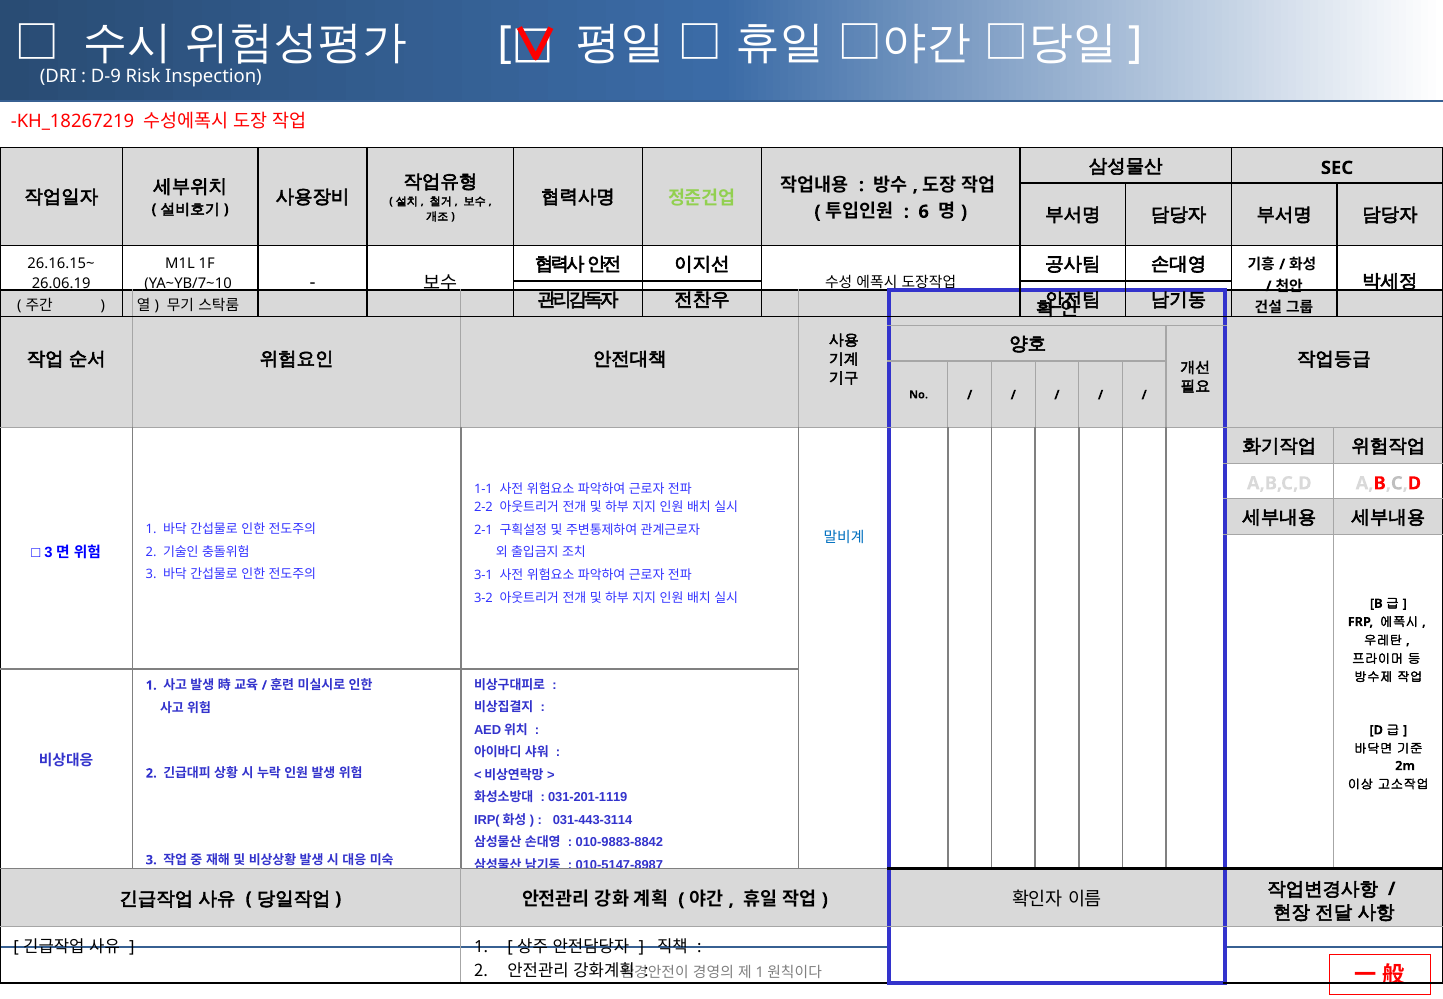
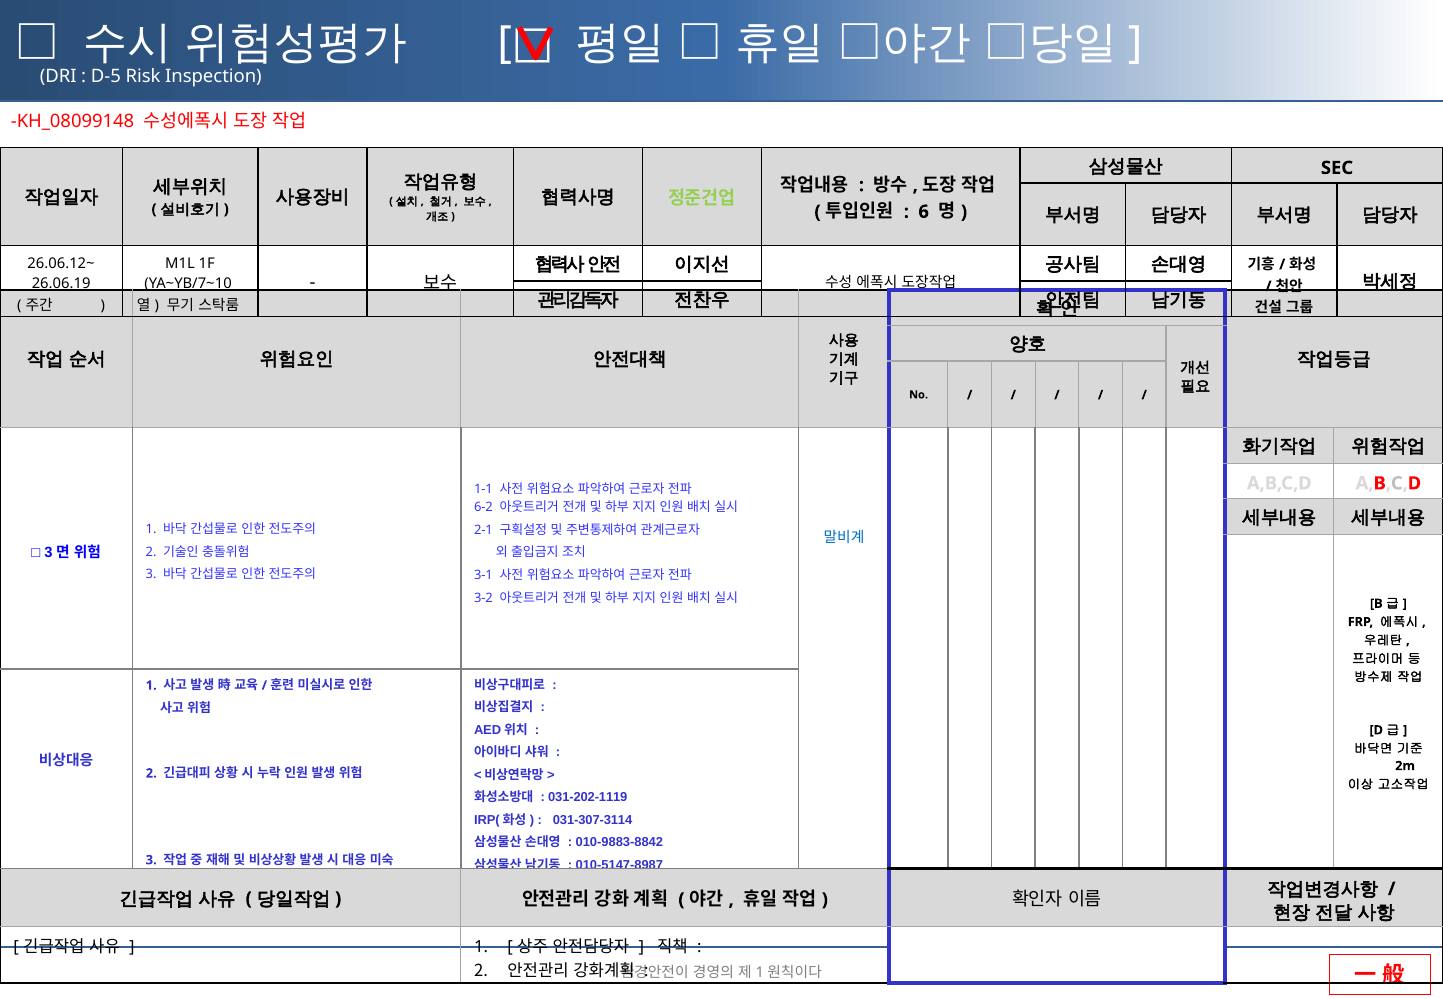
D-9: D-9 -> D-5 (106, 77)
KH_18267219: KH_18267219 -> KH_08099148 (73, 121)
26.16.15~: 26.16.15~ -> 26.06.12~ (61, 263)
2-2: 2-2 -> 6-2 (483, 508)
031-201-1119: 031-201-1119 -> 031-202-1119 (588, 797)
031-443-3114: 031-443-3114 -> 031-307-3114 (593, 820)
